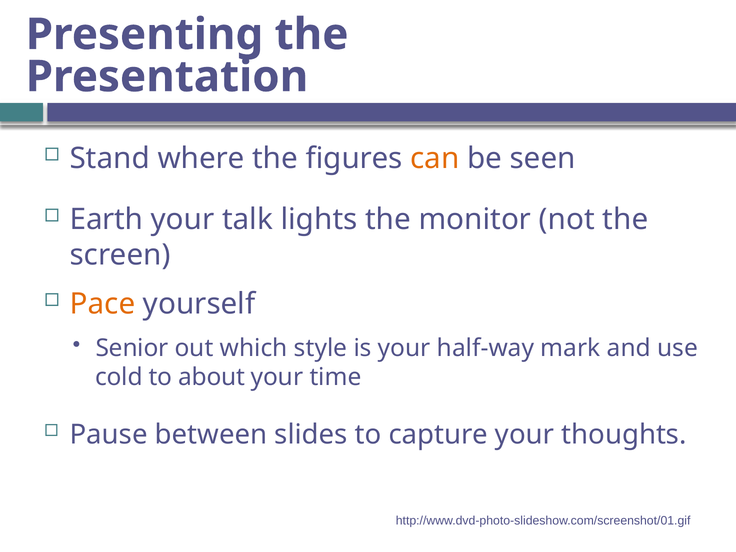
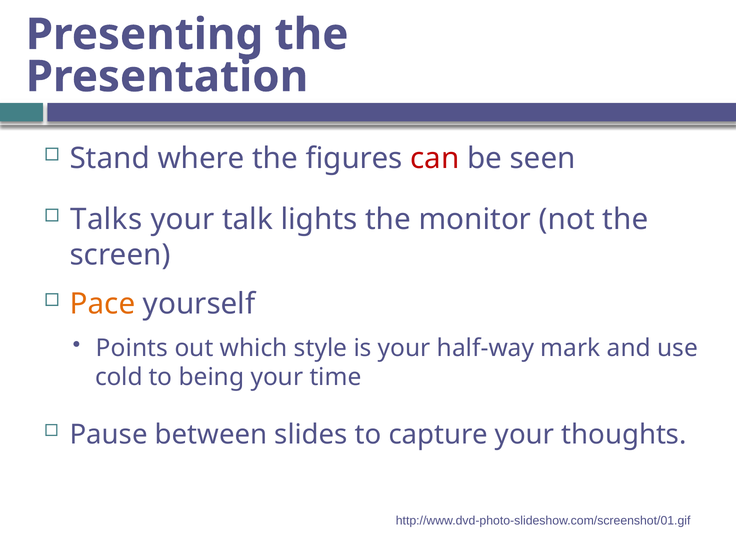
can colour: orange -> red (435, 158)
Earth: Earth -> Talks (106, 220)
Senior: Senior -> Points (132, 348)
about: about -> being (211, 377)
